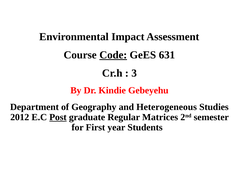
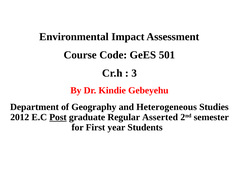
Code underline: present -> none (113, 55)
631: 631 -> 501 (167, 55)
Matrices: Matrices -> Asserted (160, 117)
